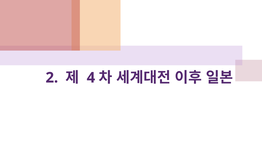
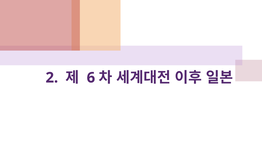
4: 4 -> 6 (91, 78)
